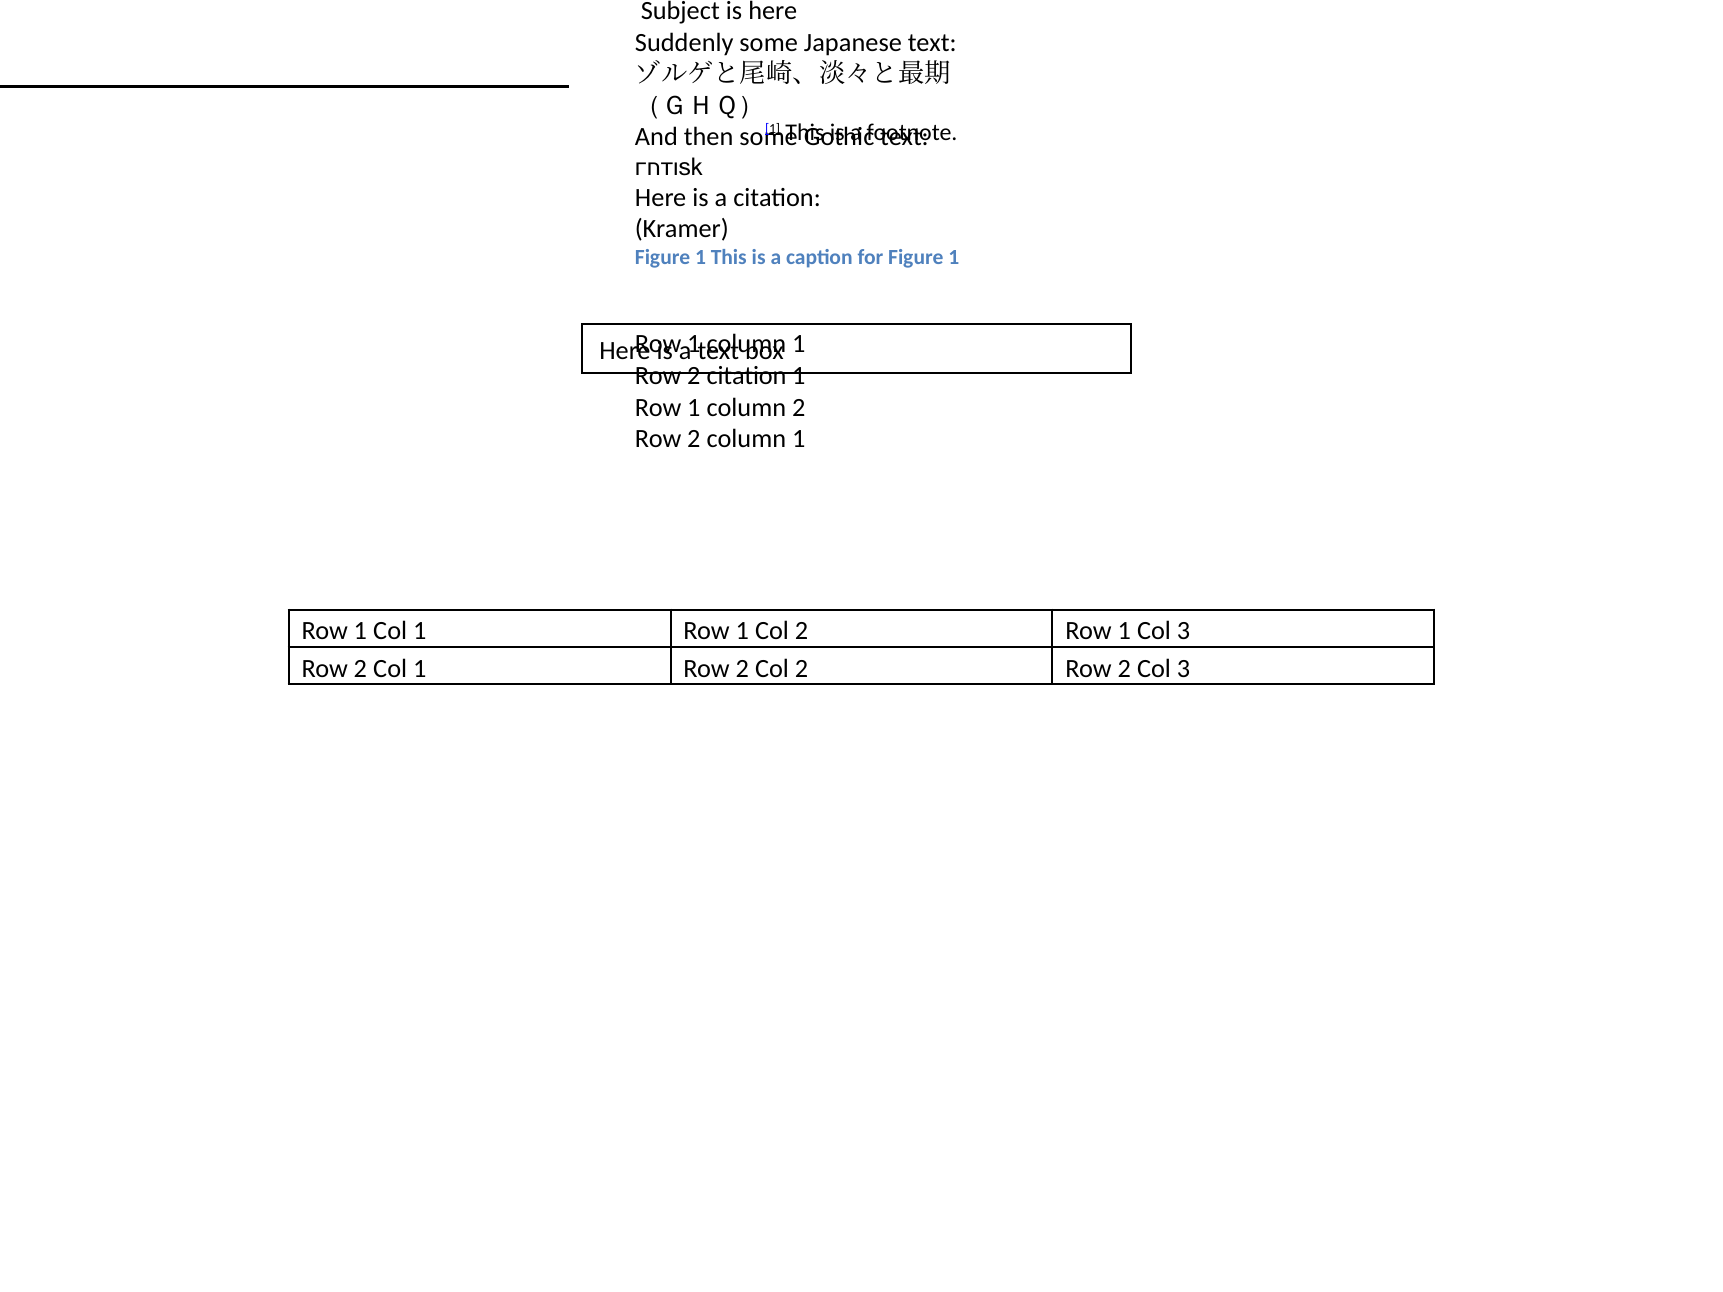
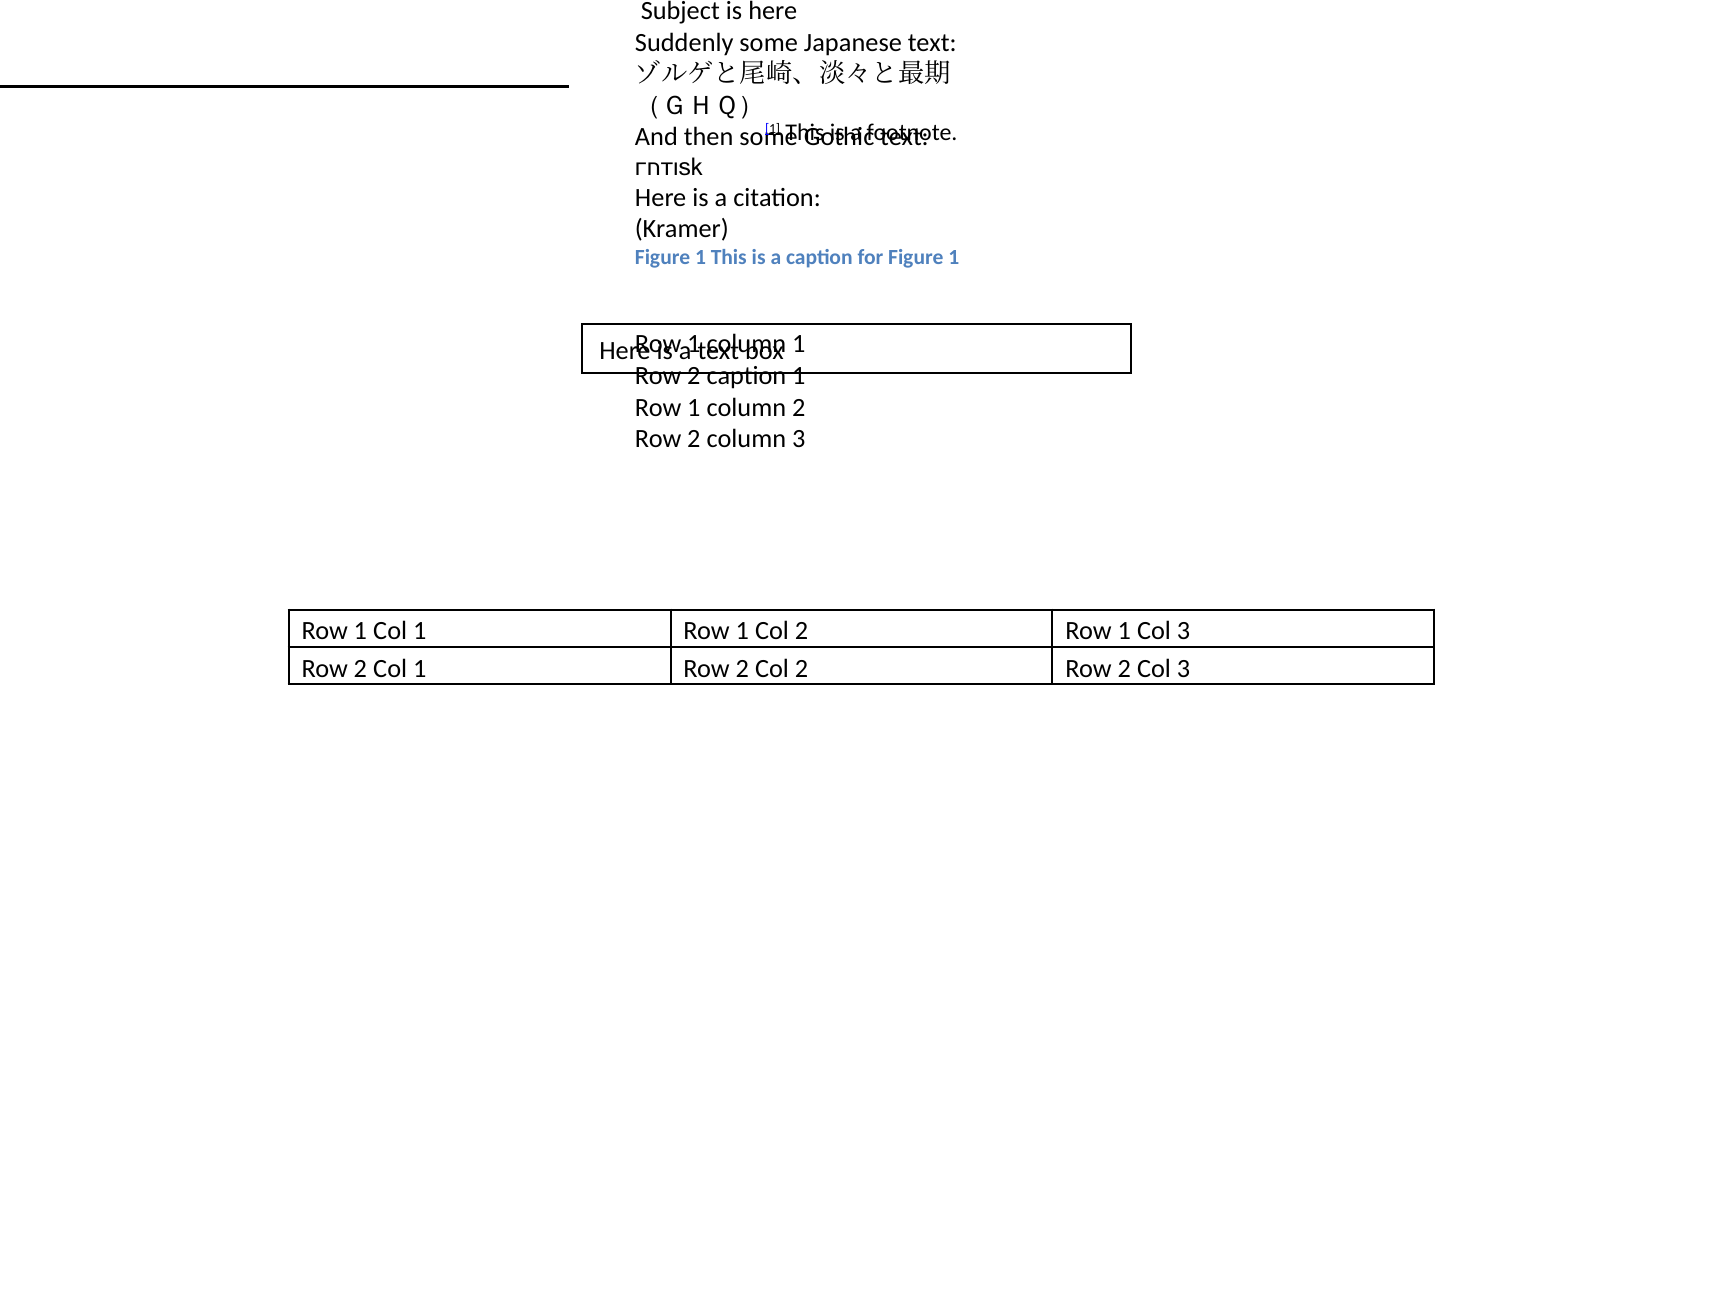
2 citation: citation -> caption (746, 376)
2 column 1: 1 -> 3 (799, 439)
